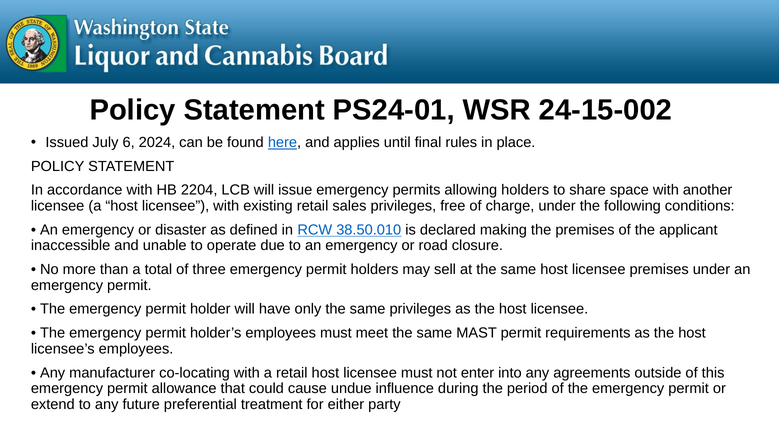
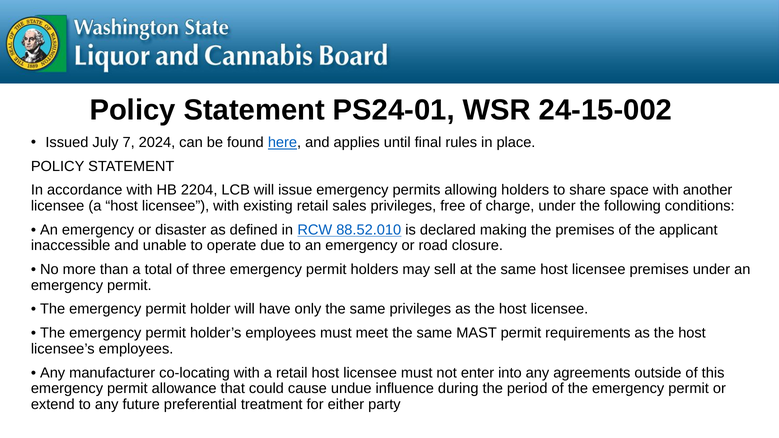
6: 6 -> 7 (129, 142)
38.50.010: 38.50.010 -> 88.52.010 (369, 230)
